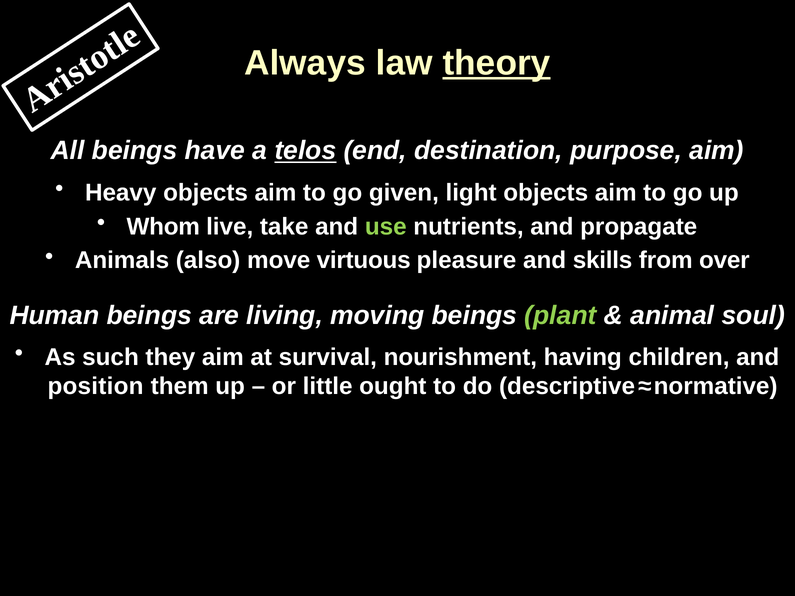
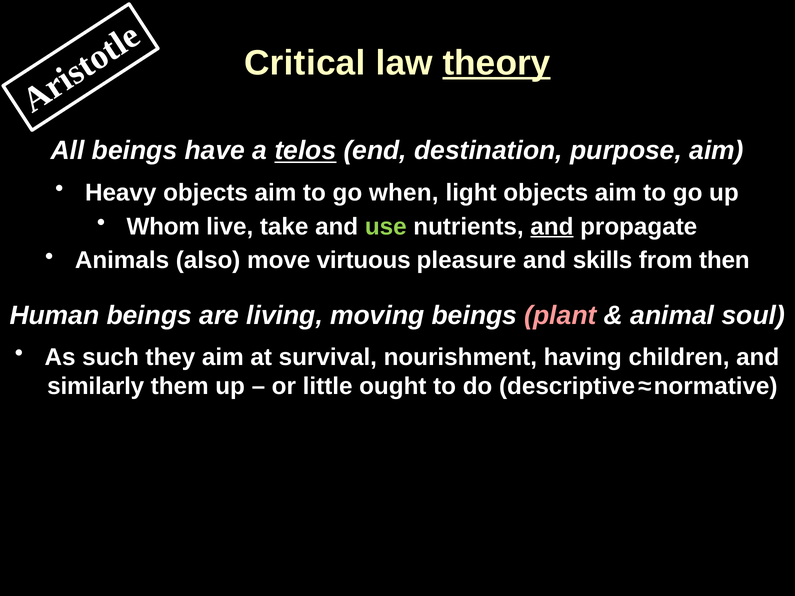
Always: Always -> Critical (305, 63)
given: given -> when (404, 193)
and underline: none -> present (552, 227)
over: over -> then (724, 261)
plant colour: light green -> pink (561, 315)
position: position -> similarly (96, 386)
